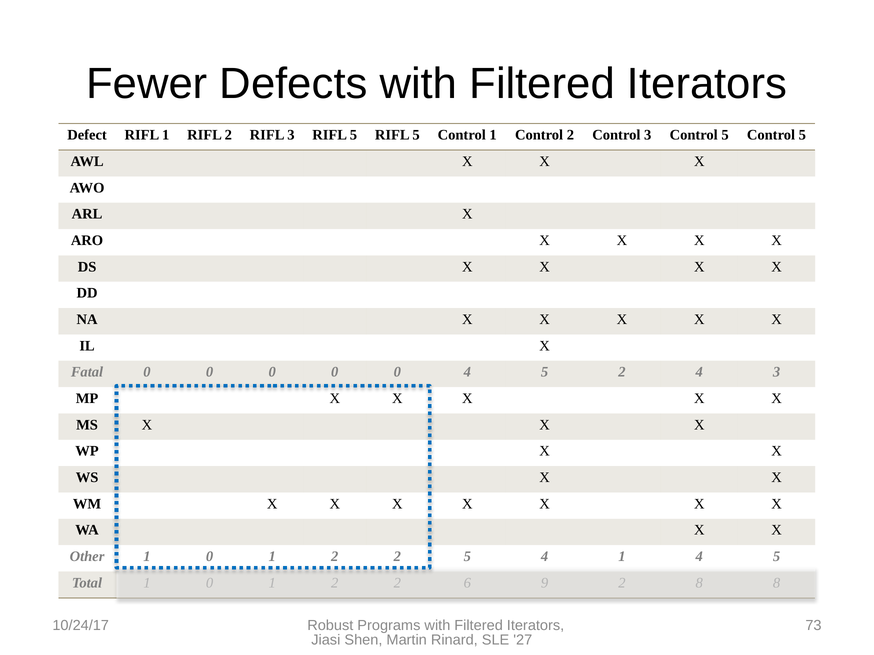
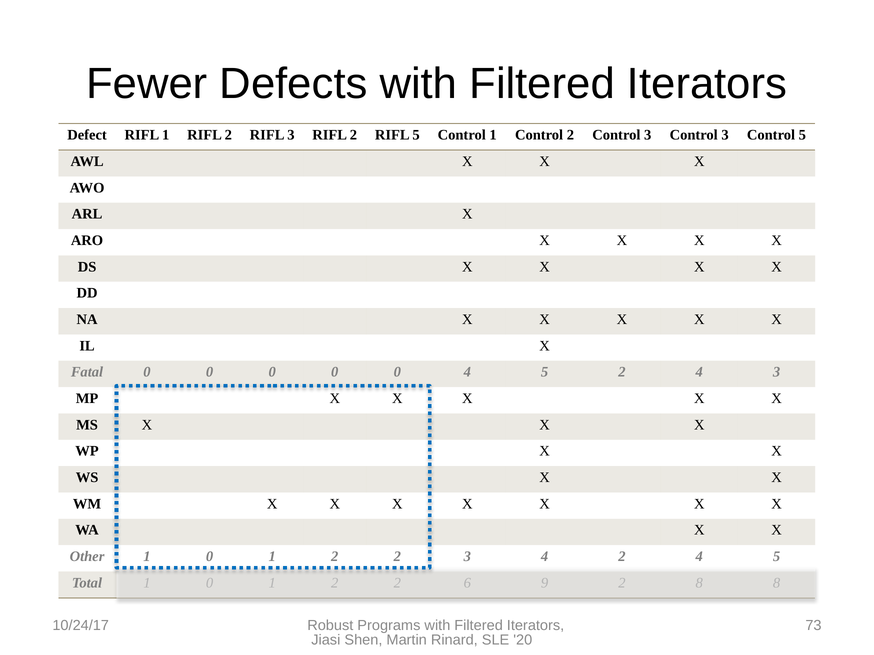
3 RIFL 5: 5 -> 2 (353, 135)
3 Control 5: 5 -> 3 (725, 135)
5: 5 -> 3 (467, 557)
4 1: 1 -> 2 (622, 557)
27: 27 -> 20 (523, 641)
